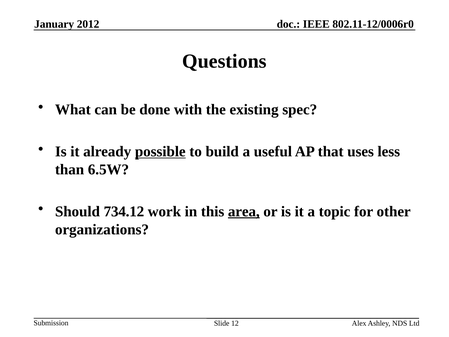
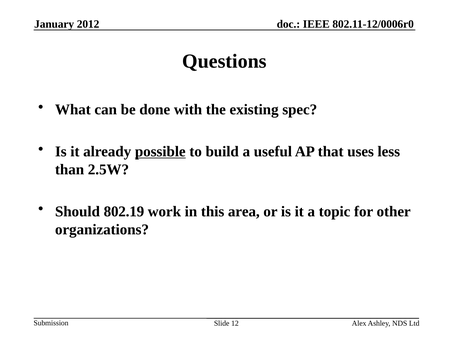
6.5W: 6.5W -> 2.5W (108, 169)
734.12: 734.12 -> 802.19 (124, 211)
area underline: present -> none (244, 211)
